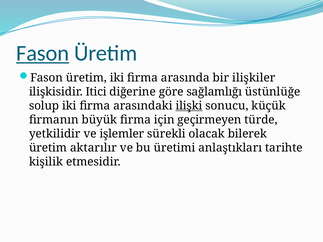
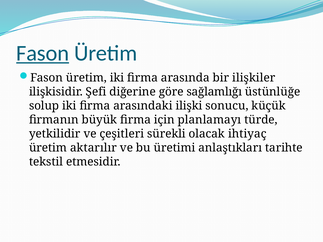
Itici: Itici -> Şefi (96, 92)
ilişki underline: present -> none (189, 106)
geçirmeyen: geçirmeyen -> planlamayı (209, 120)
işlemler: işlemler -> çeşitleri (122, 134)
bilerek: bilerek -> ihtiyaç (247, 134)
kişilik: kişilik -> tekstil (46, 162)
